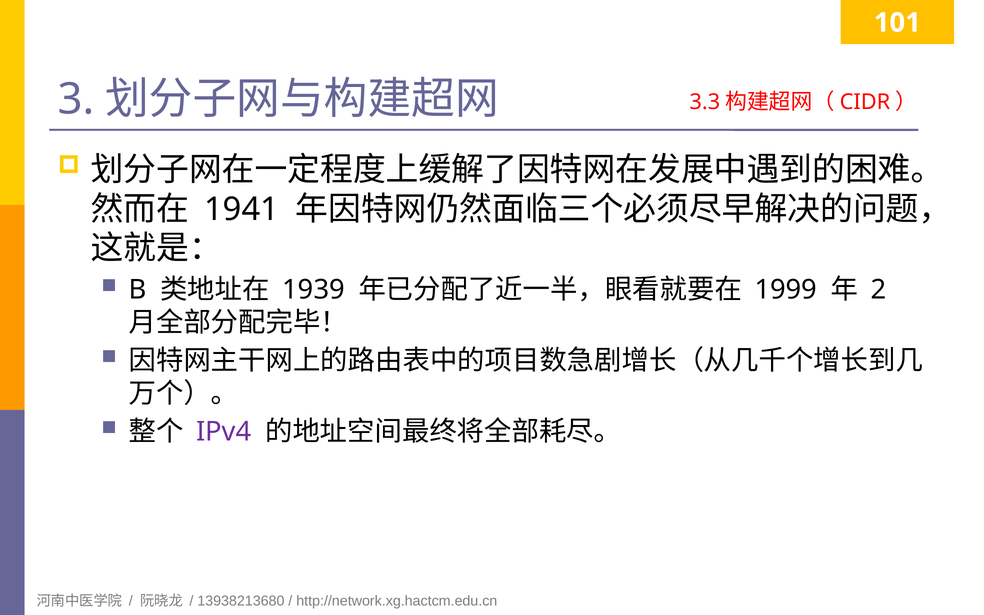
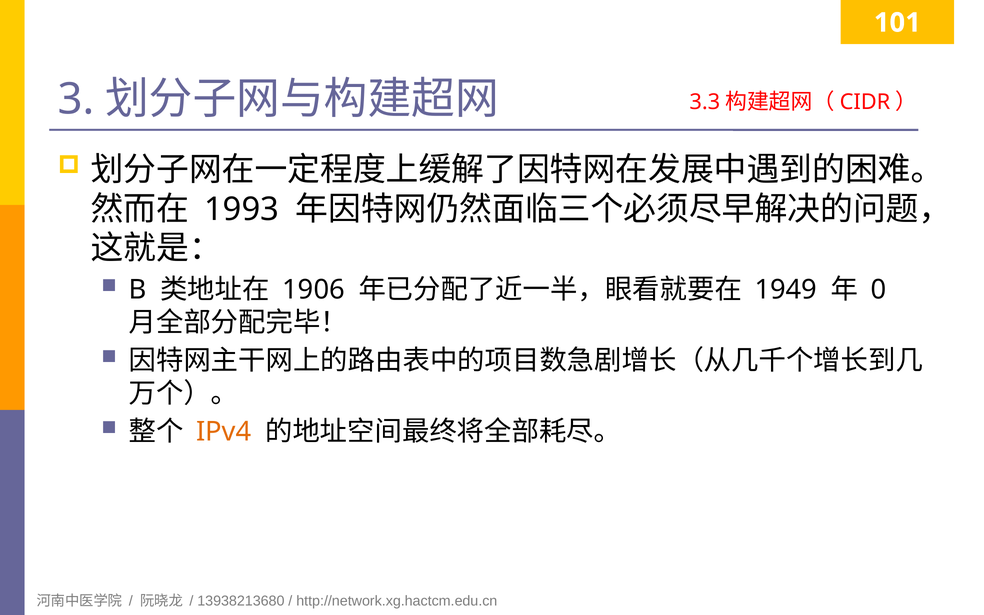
1941: 1941 -> 1993 (242, 209)
1939: 1939 -> 1906 (314, 290)
1999: 1999 -> 1949 (786, 290)
2: 2 -> 0 (879, 290)
IPv4 colour: purple -> orange (224, 432)
